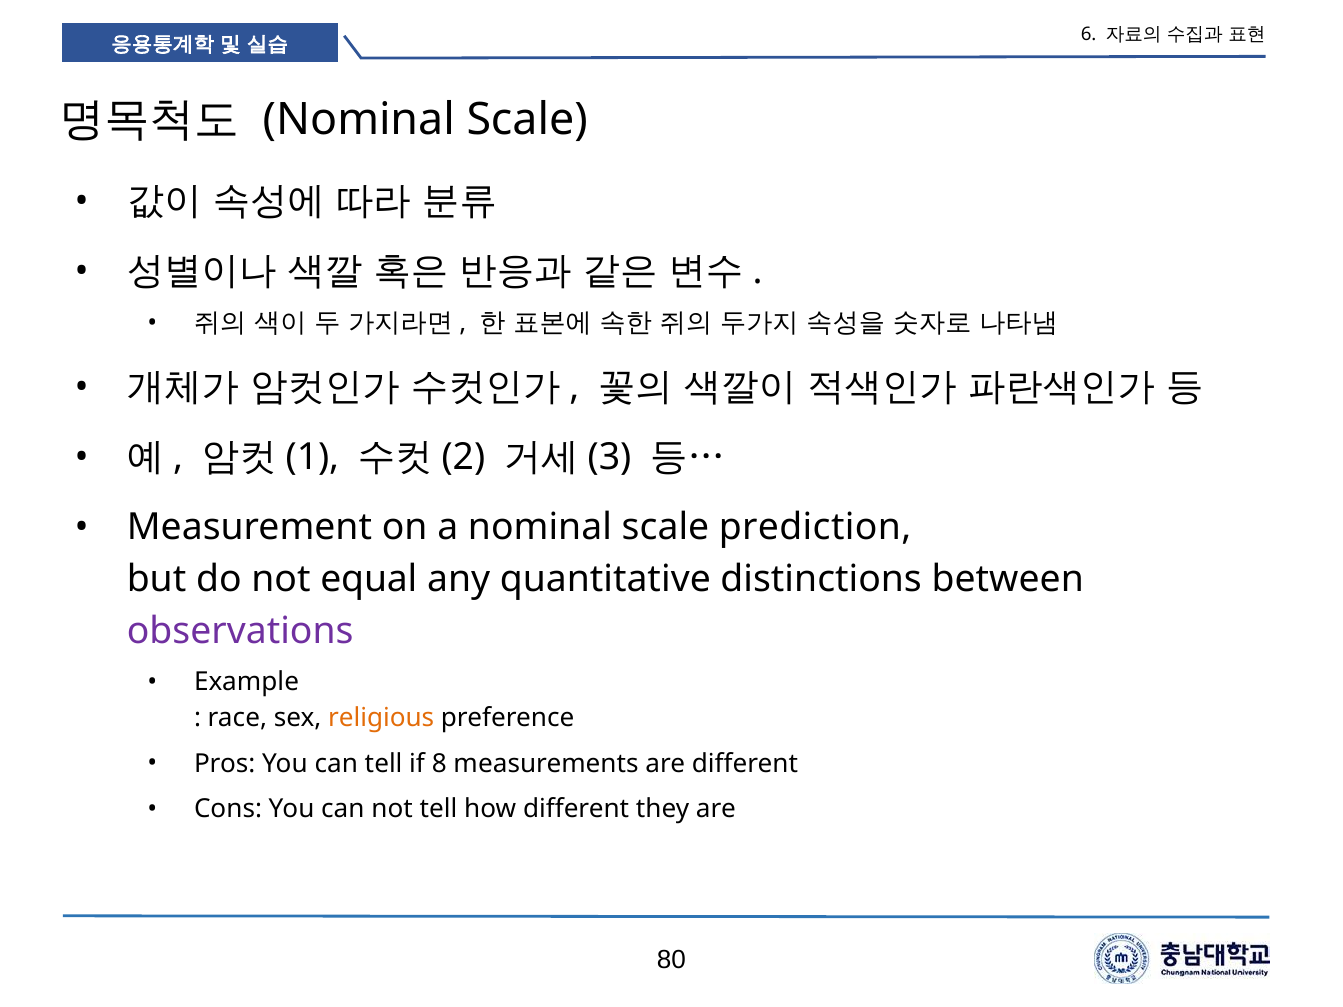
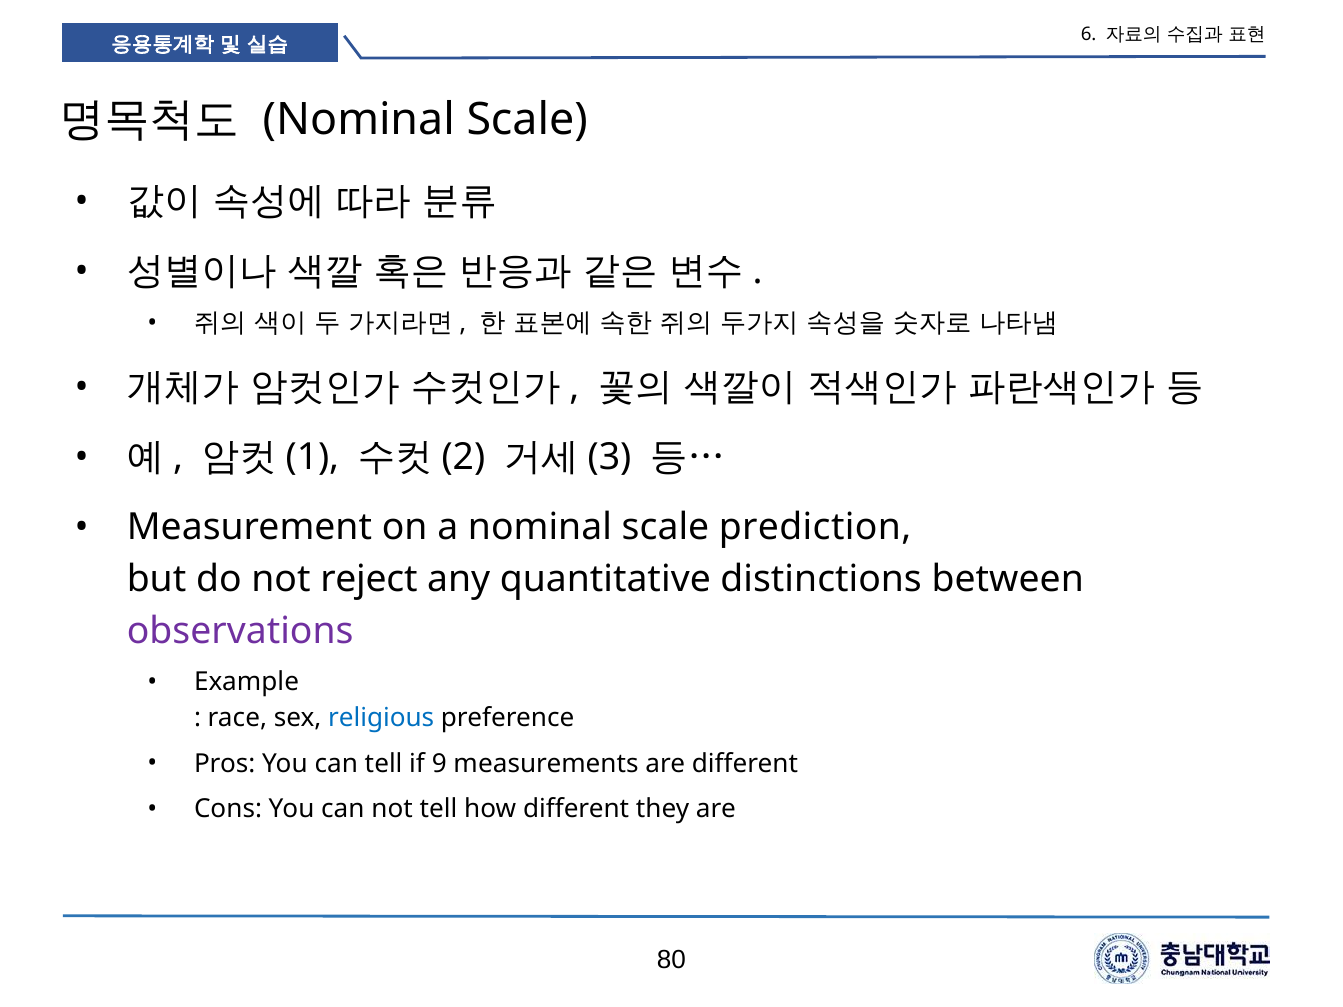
equal: equal -> reject (369, 579)
religious colour: orange -> blue (381, 718)
8: 8 -> 9 (439, 764)
